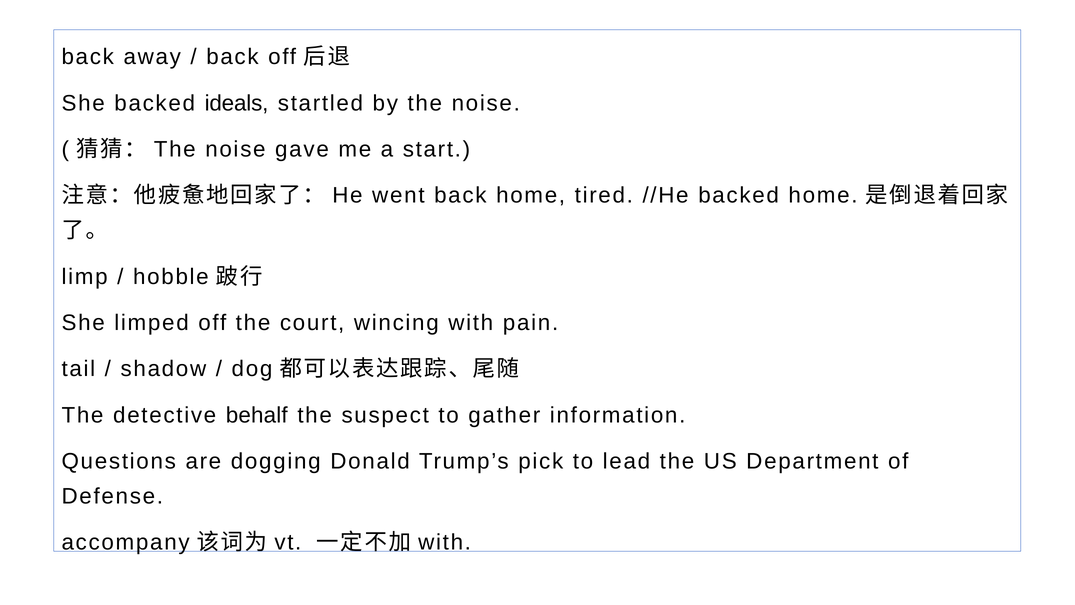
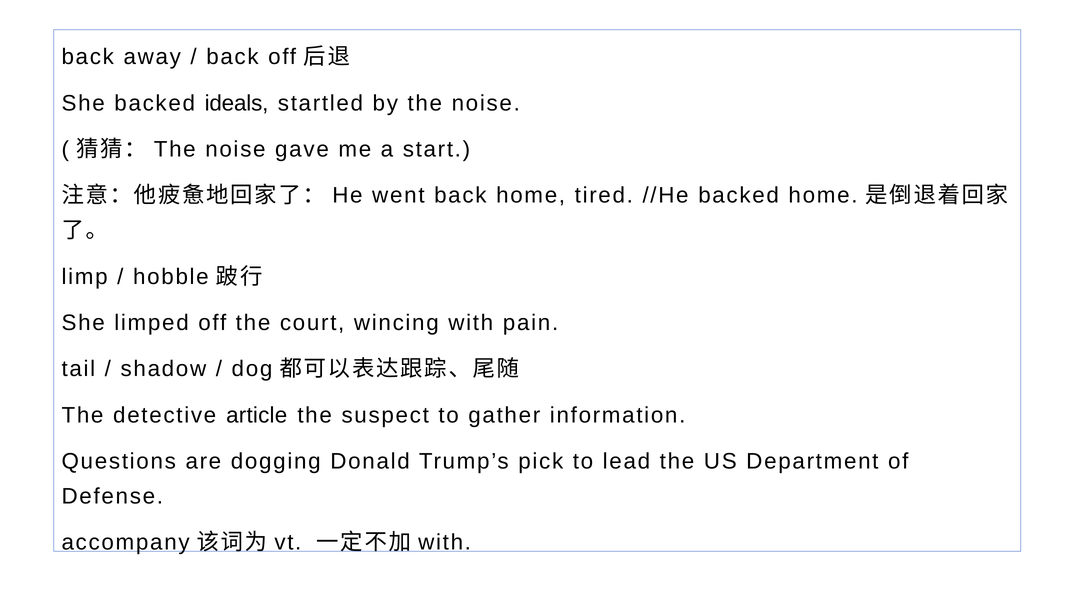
behalf: behalf -> article (257, 415)
